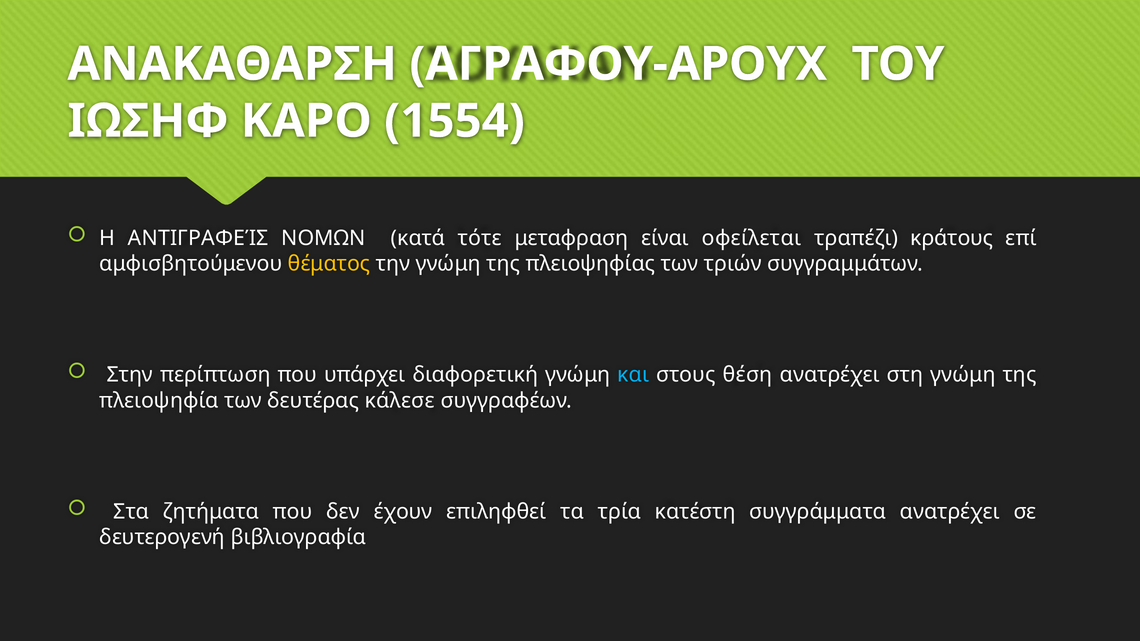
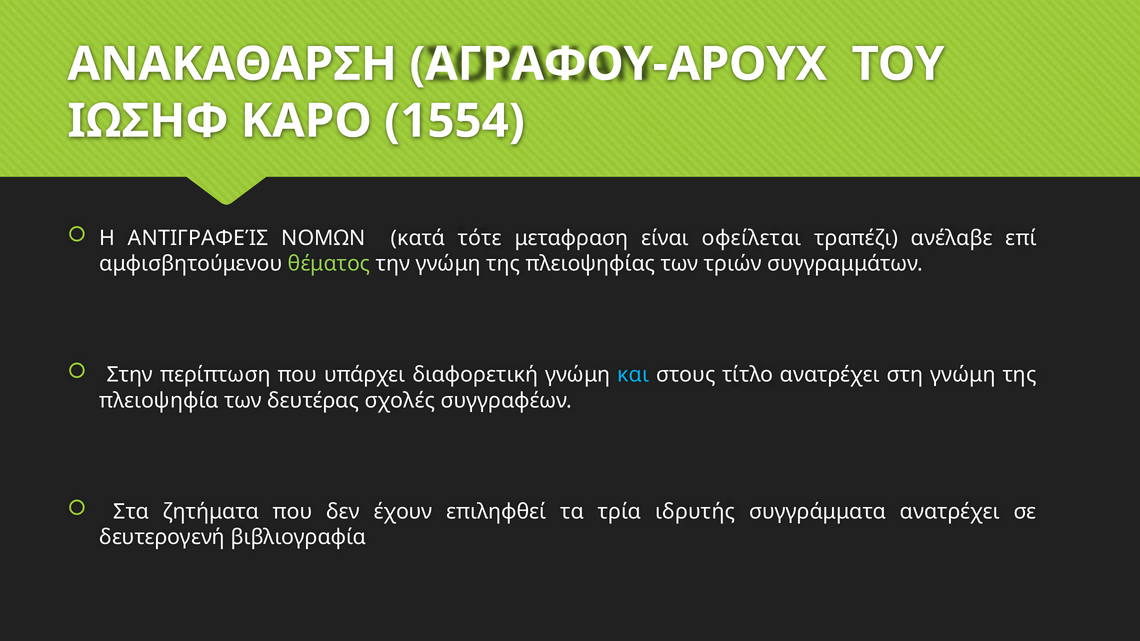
κράτους: κράτους -> ανέλαβε (952, 238)
θέματος colour: yellow -> light green (329, 264)
θέση: θέση -> τίτλο (748, 375)
κάλεσε: κάλεσε -> σχολές (400, 401)
κατέστη: κατέστη -> ιδρυτής (695, 512)
